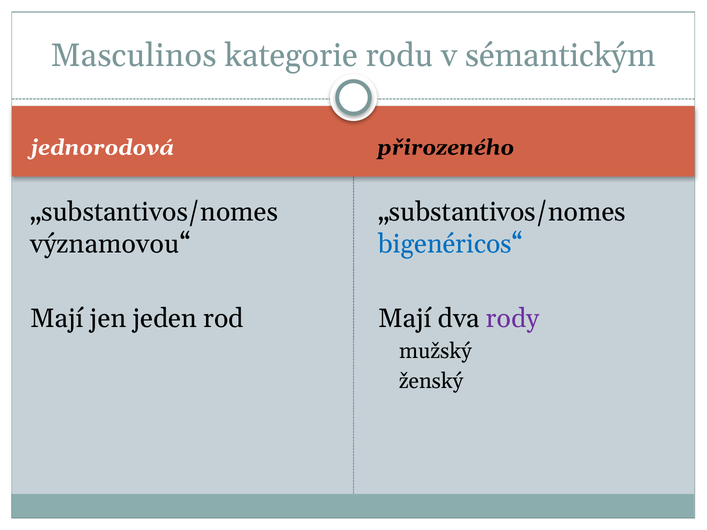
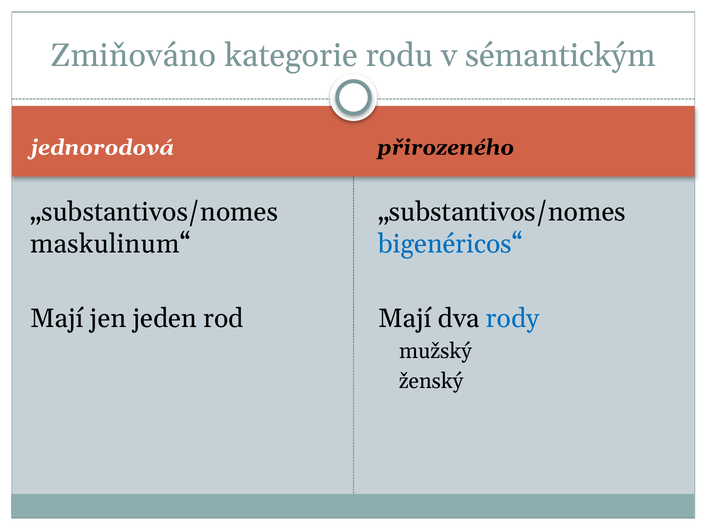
Masculinos: Masculinos -> Zmiňováno (134, 56)
významovou“: významovou“ -> maskulinum“ (110, 244)
rody colour: purple -> blue (513, 318)
